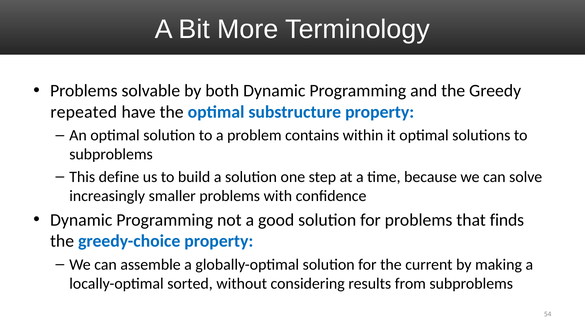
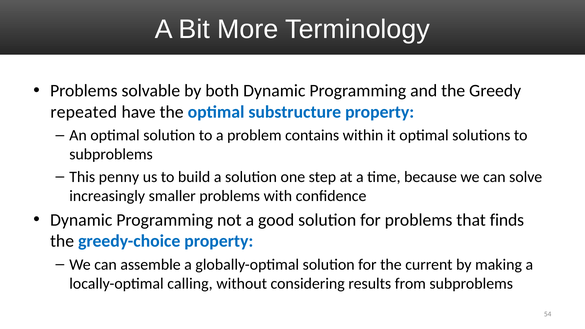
define: define -> penny (119, 177)
sorted: sorted -> calling (190, 284)
